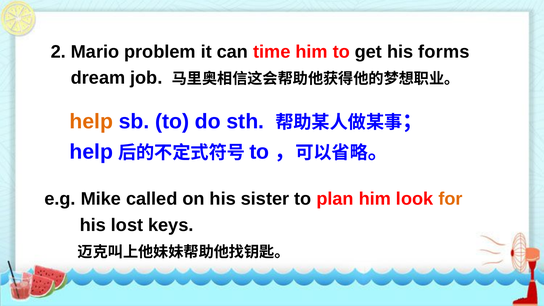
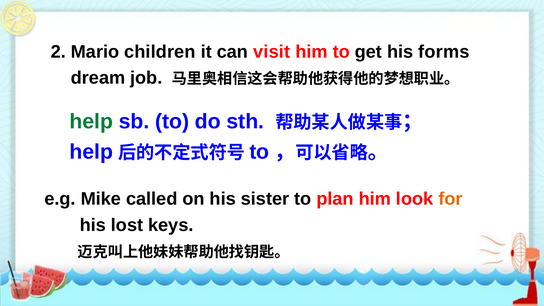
problem: problem -> children (160, 52)
time: time -> visit (272, 52)
help colour: orange -> green (91, 121)
